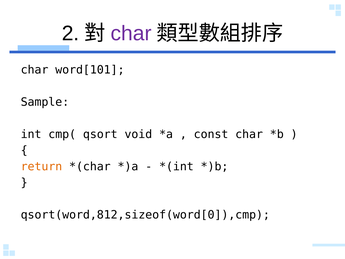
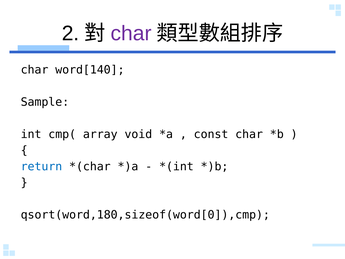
word[101: word[101 -> word[140 (90, 70)
qsort: qsort -> array (100, 134)
return colour: orange -> blue (41, 166)
qsort(word,812,sizeof(word[0]),cmp: qsort(word,812,sizeof(word[0]),cmp -> qsort(word,180,sizeof(word[0]),cmp (145, 215)
